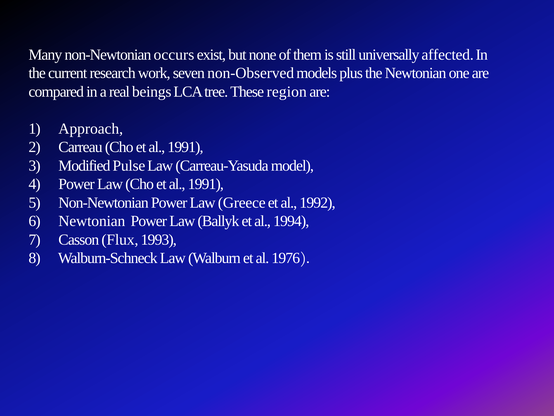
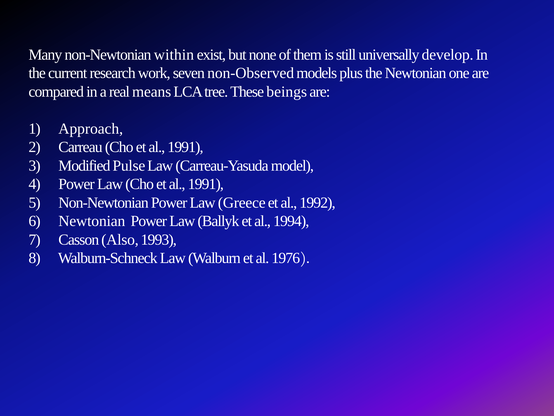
occurs: occurs -> within (174, 55)
affected: affected -> develop (448, 55)
beings: beings -> means (152, 92)
region: region -> beings (287, 92)
Flux: Flux -> Also (120, 239)
